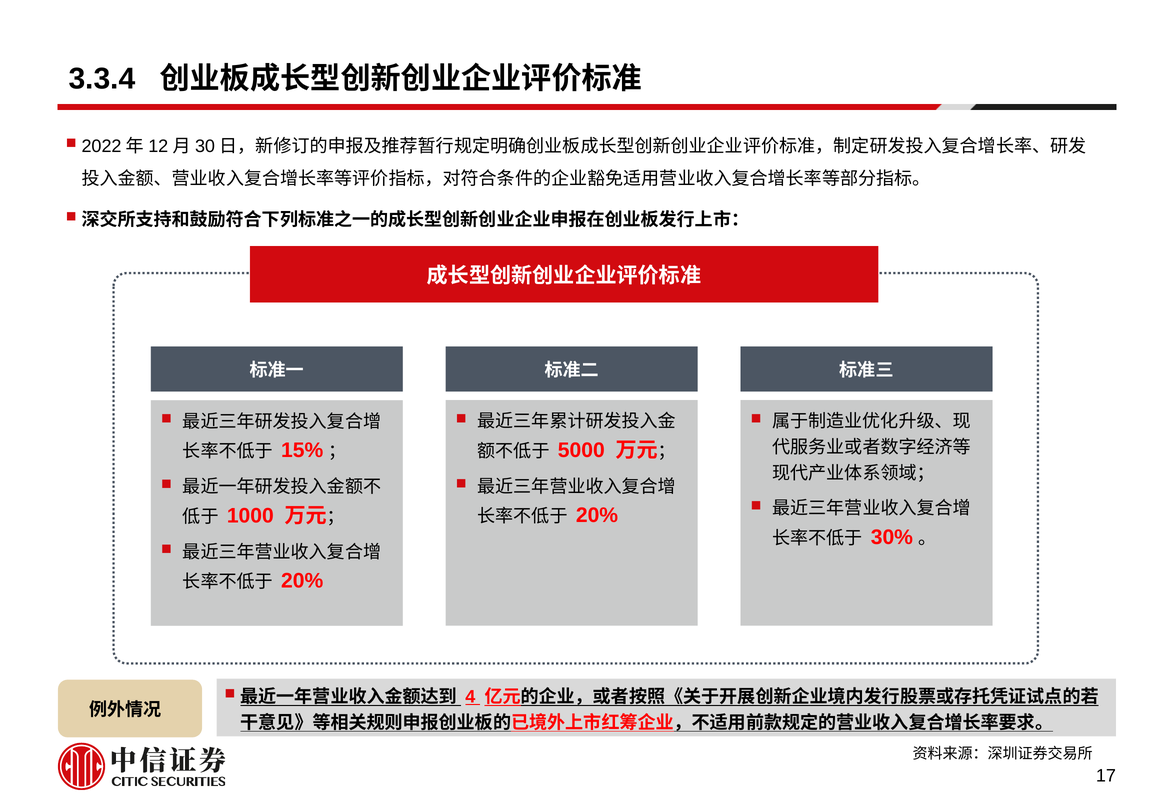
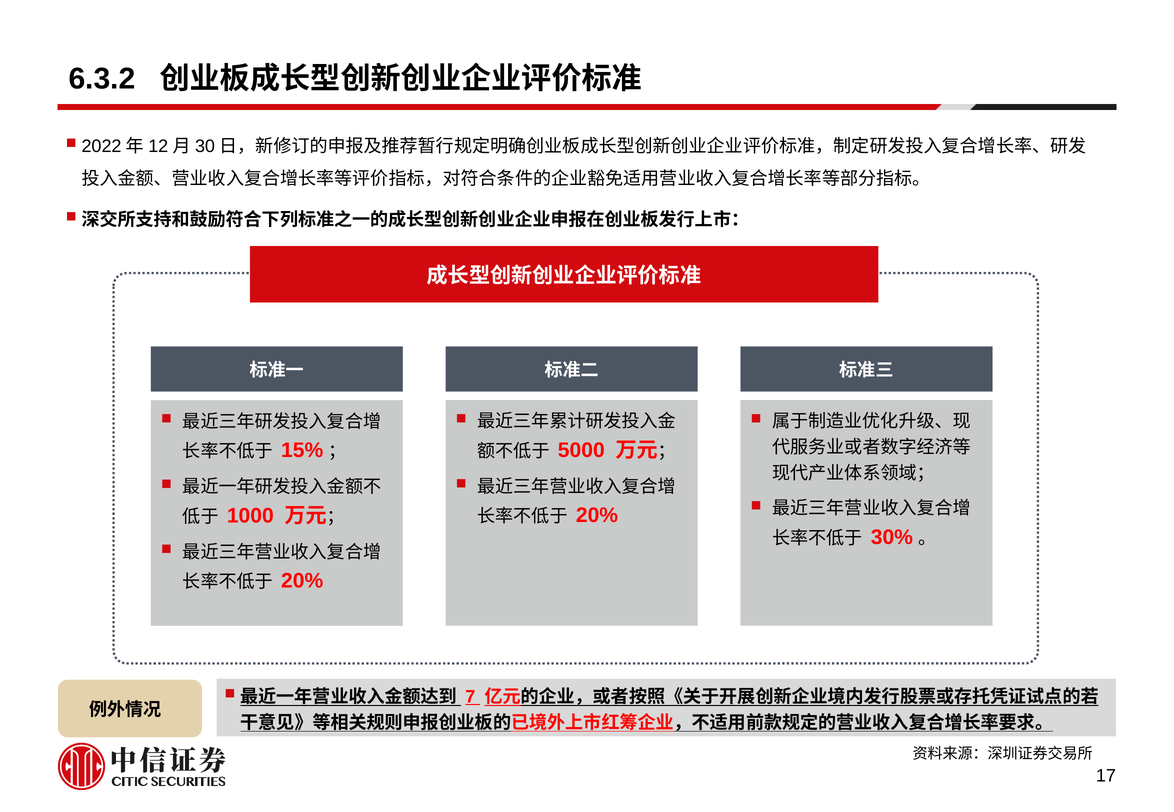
3.3.4: 3.3.4 -> 6.3.2 (102, 79)
4: 4 -> 7 (470, 697)
